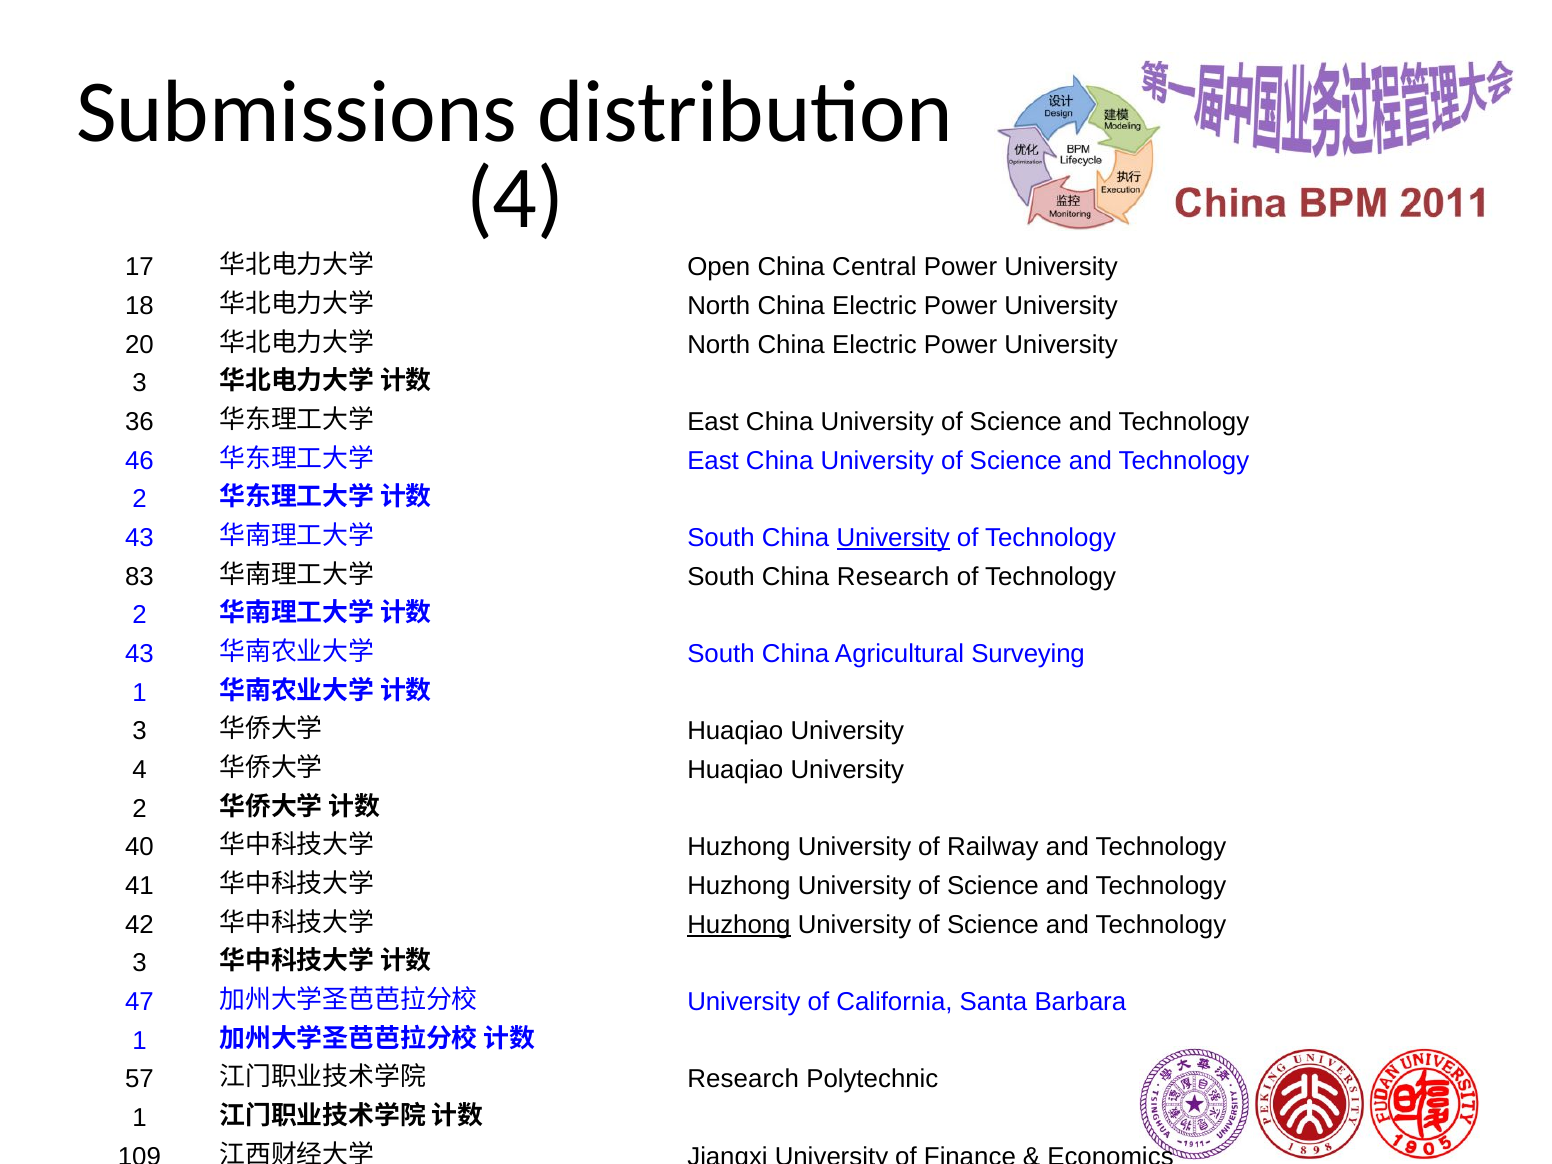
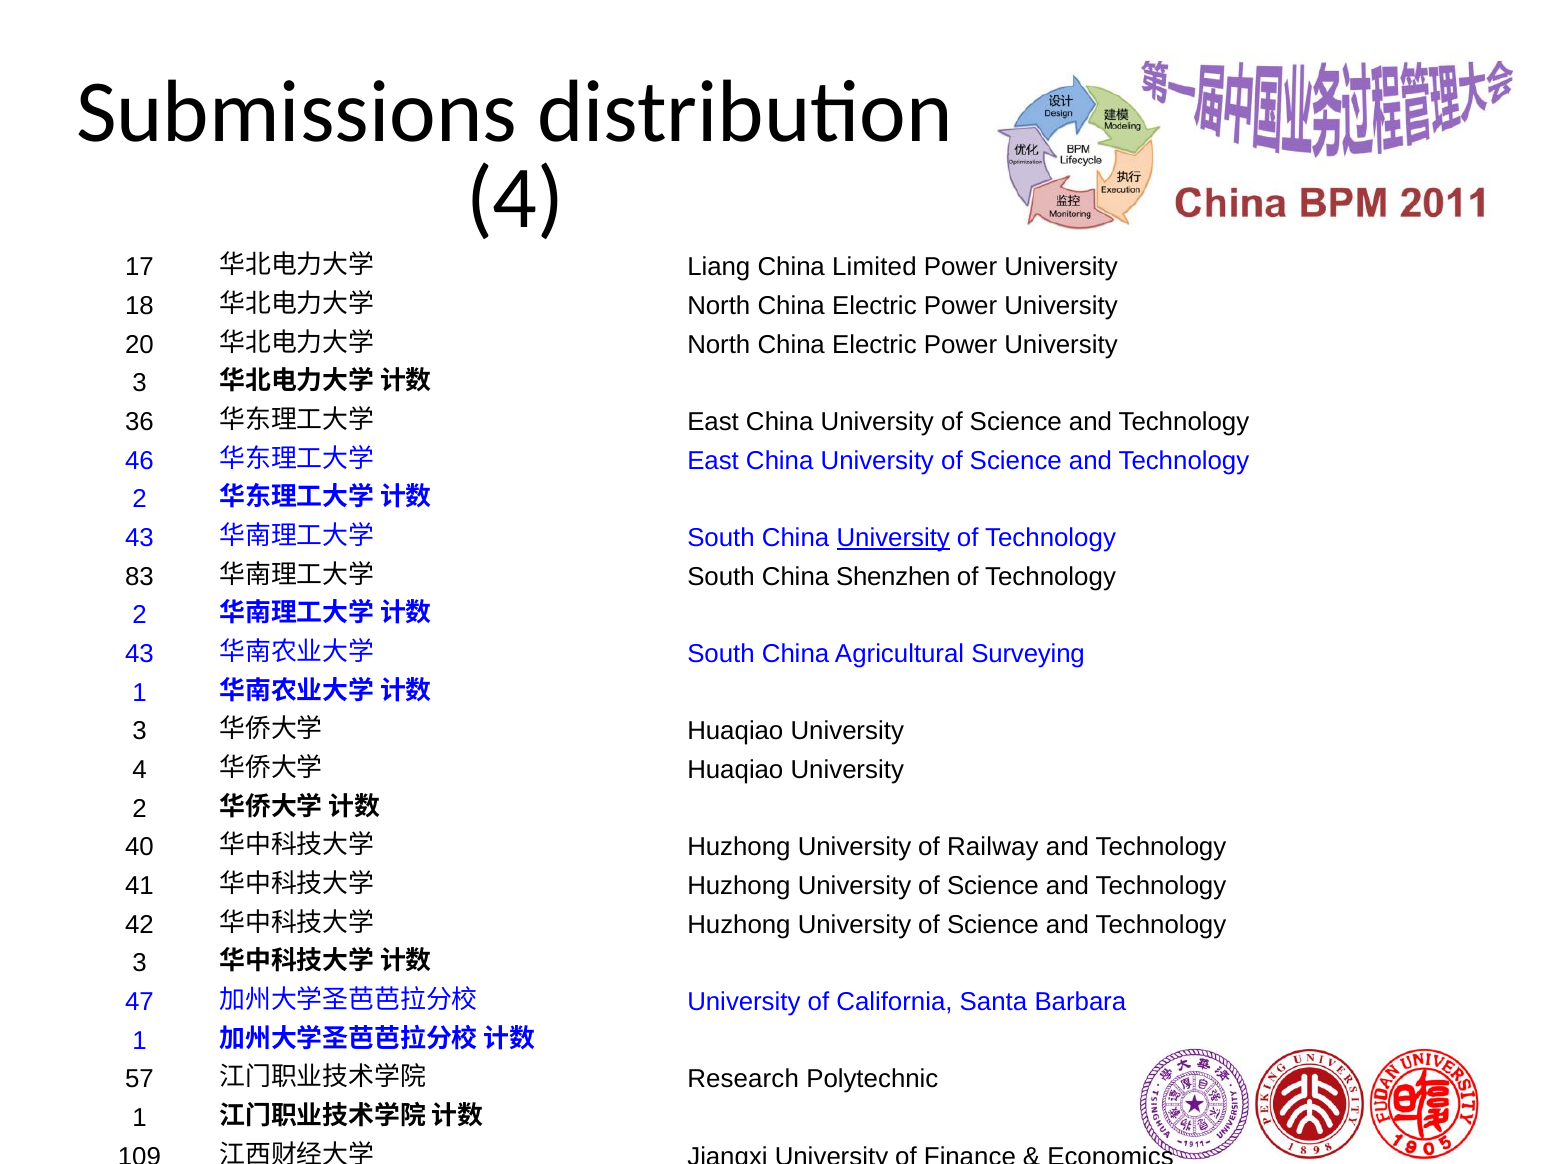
Open: Open -> Liang (719, 267)
Central: Central -> Limited (874, 267)
China Research: Research -> Shenzhen (893, 577)
Huzhong underline: present -> none (739, 925)
